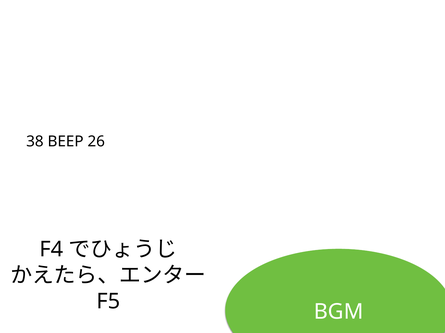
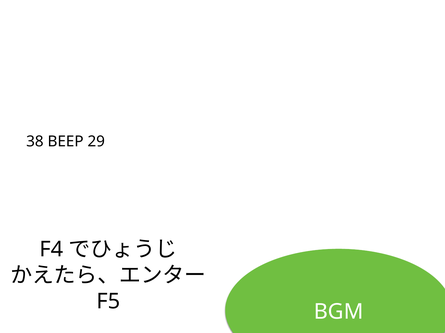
26: 26 -> 29 (96, 142)
